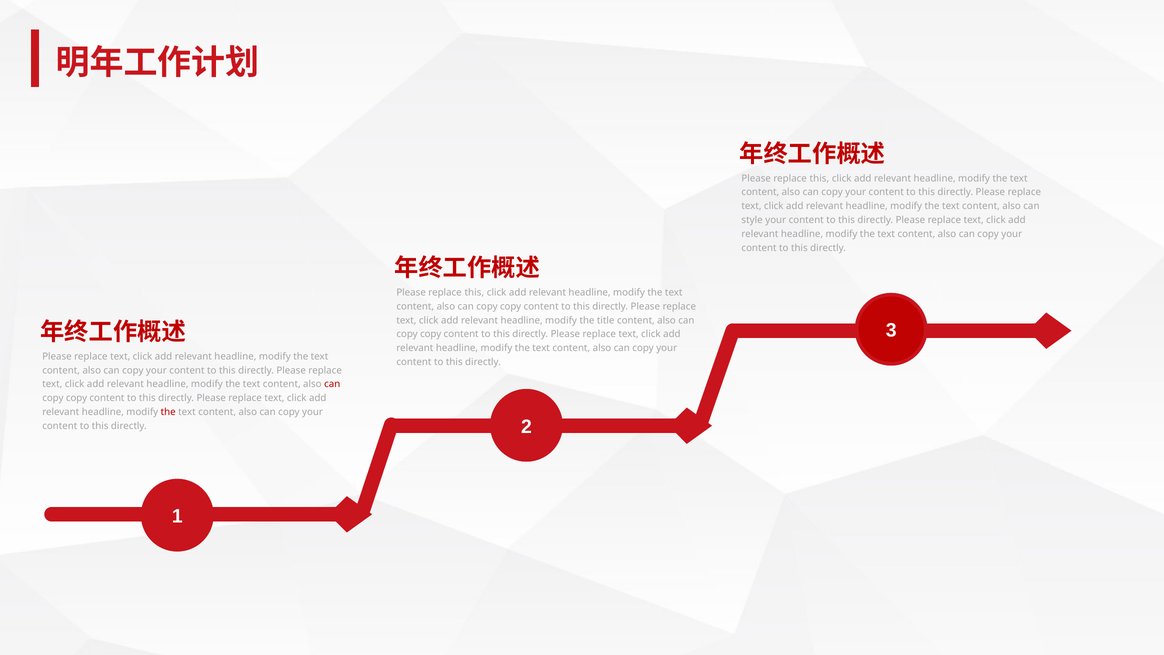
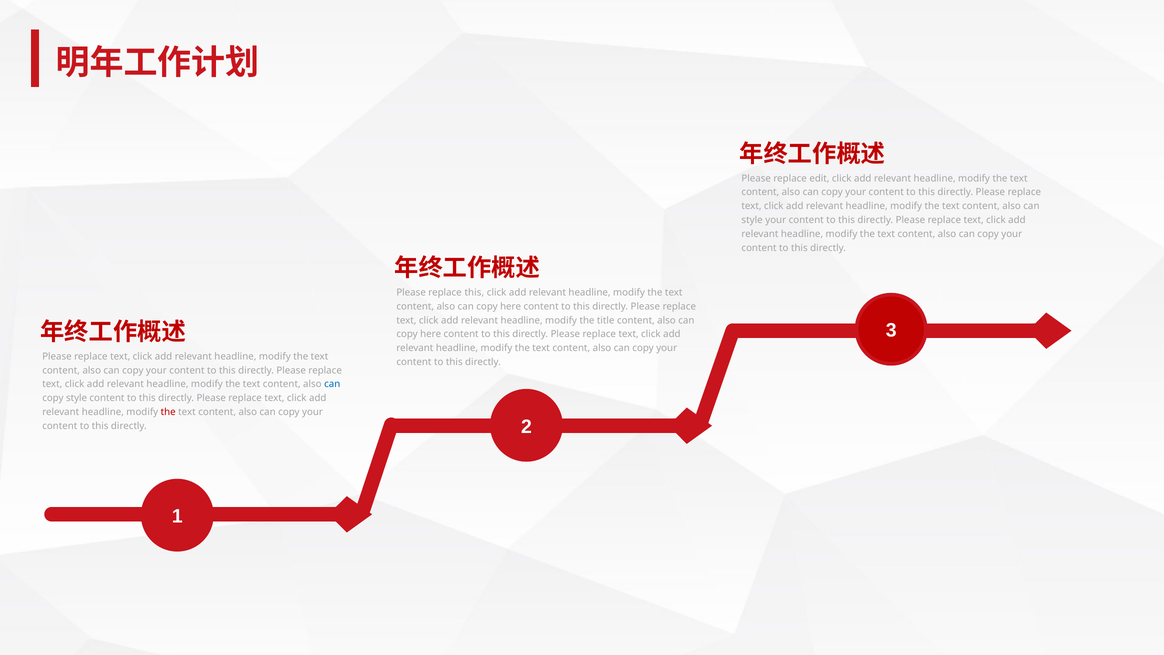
this: this -> edit (819, 178)
copy: copy -> here (511, 306)
copy: copy -> here (431, 334)
can colour: red -> blue (332, 384)
copy: copy -> style (77, 398)
